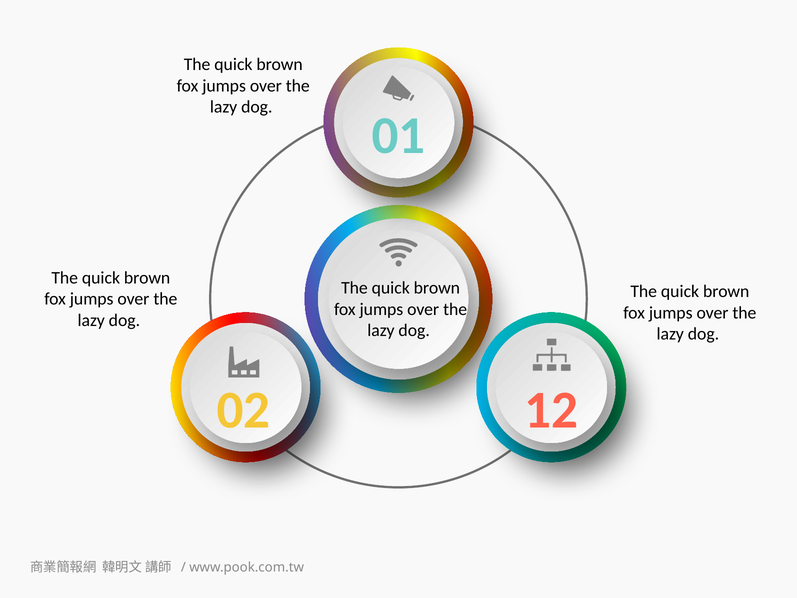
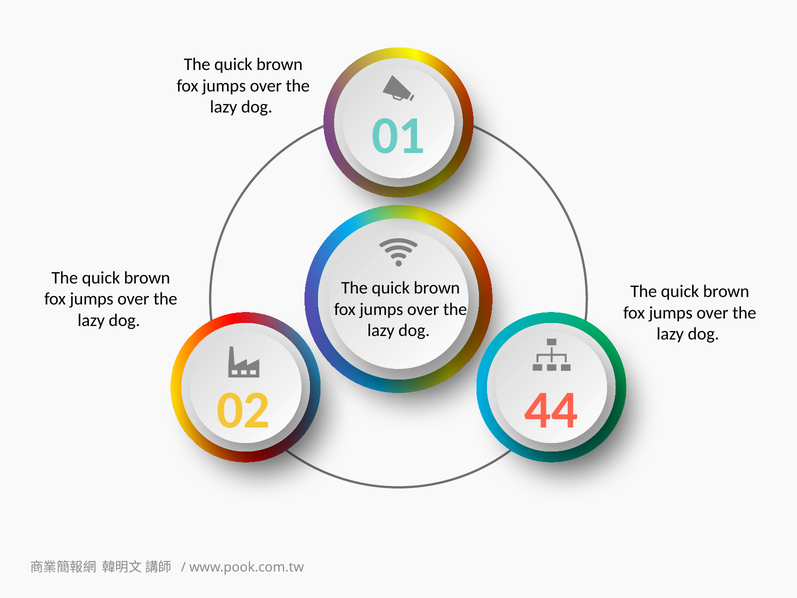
12: 12 -> 44 (551, 410)
